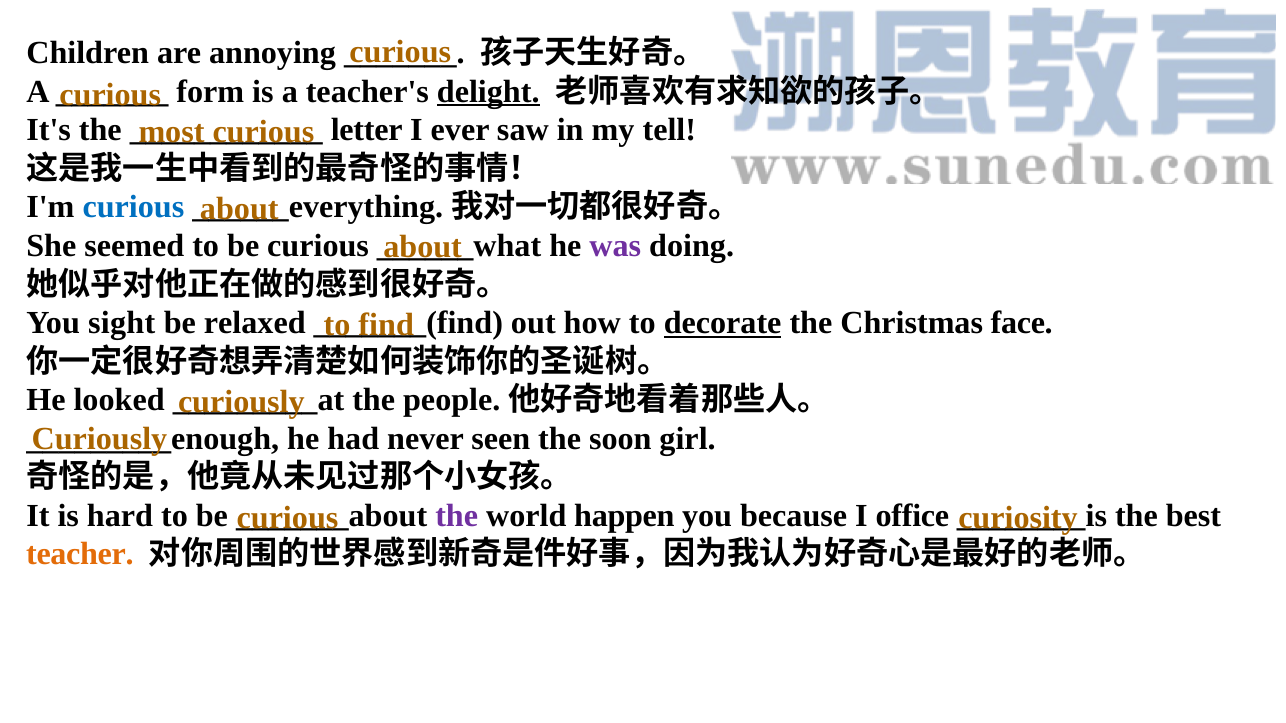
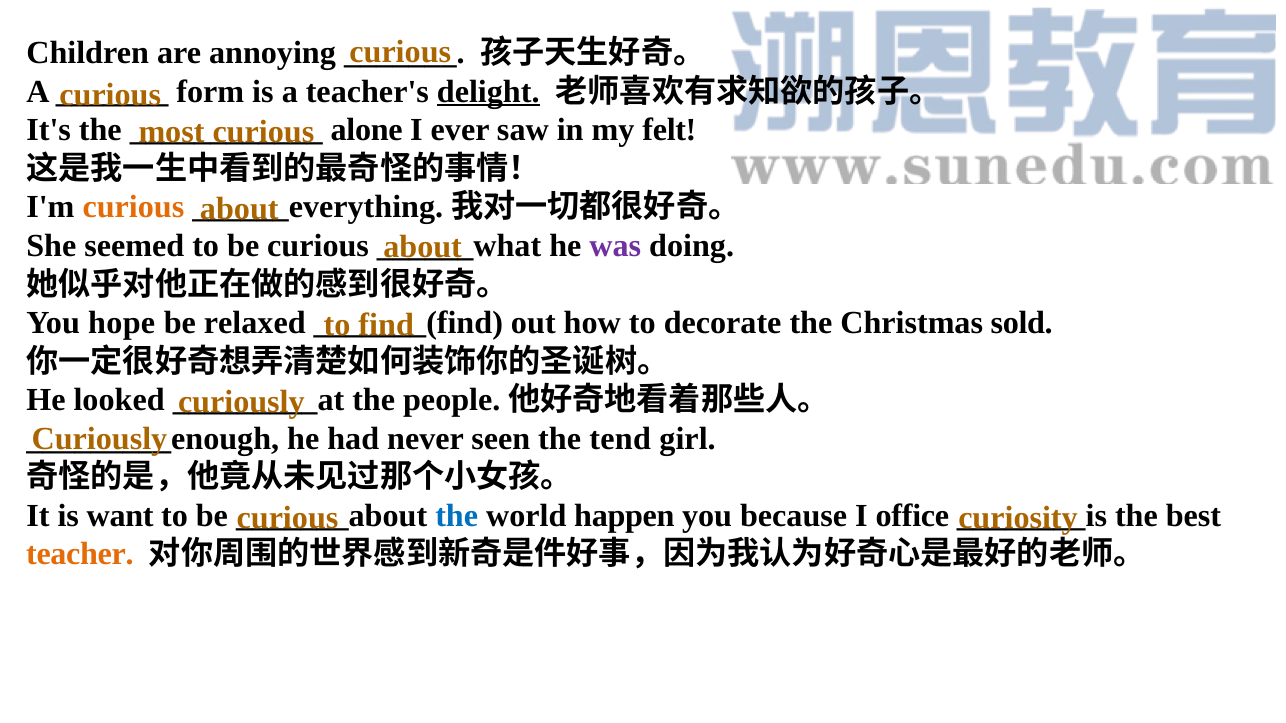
letter: letter -> alone (367, 130)
tell: tell -> felt (669, 130)
curious colour: blue -> orange (133, 207)
sight: sight -> hope (122, 323)
decorate underline: present -> none (723, 323)
face: face -> sold (1022, 323)
soon: soon -> tend (620, 439)
hard: hard -> want (120, 516)
the colour: purple -> blue (457, 516)
